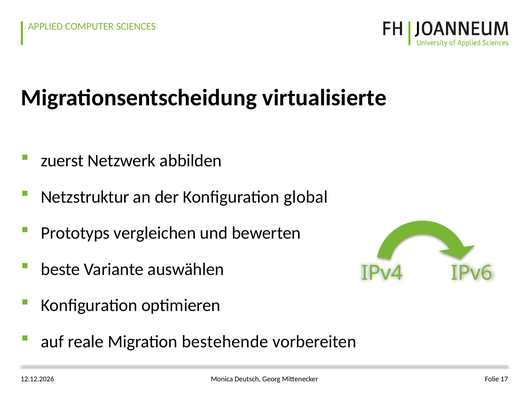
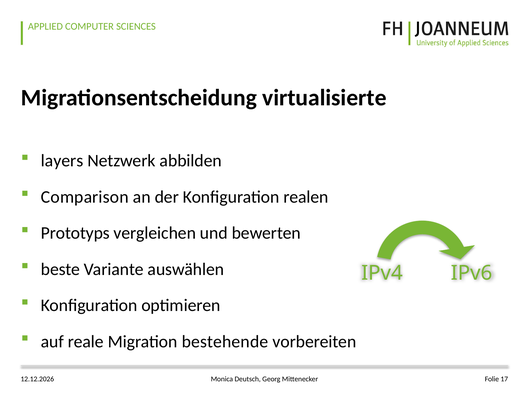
zuerst: zuerst -> layers (62, 161)
Netzstruktur: Netzstruktur -> Comparison (85, 197)
global: global -> realen (306, 197)
